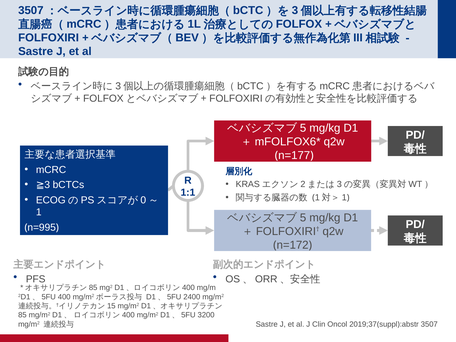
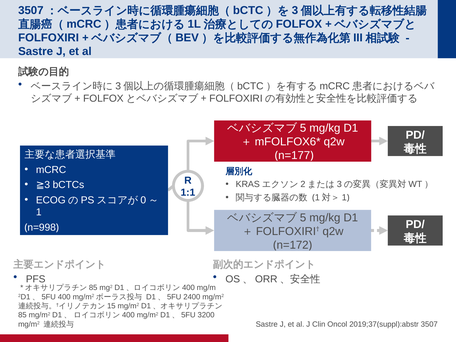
n=995: n=995 -> n=998 (42, 227)
